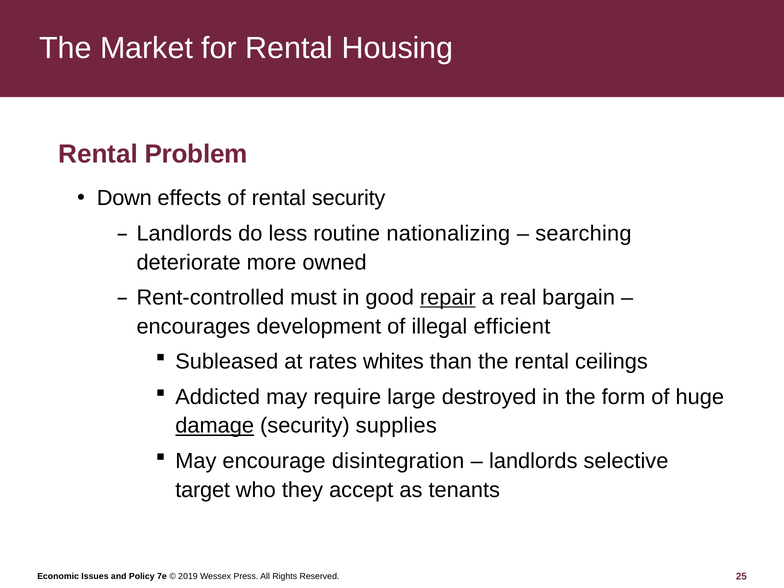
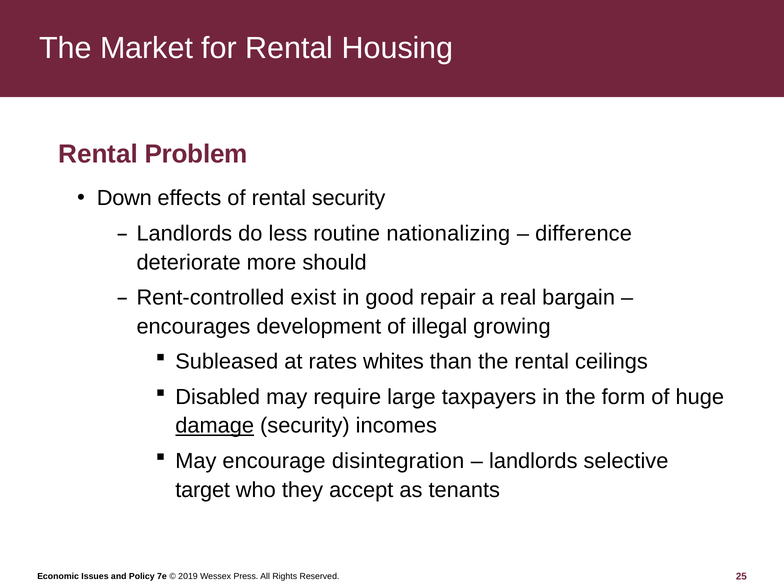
searching: searching -> difference (584, 234)
owned: owned -> should (335, 262)
must: must -> exist (313, 298)
repair underline: present -> none (448, 298)
efficient: efficient -> growing (512, 326)
Addicted: Addicted -> Disabled (218, 397)
destroyed: destroyed -> taxpayers (489, 397)
supplies: supplies -> incomes (396, 426)
